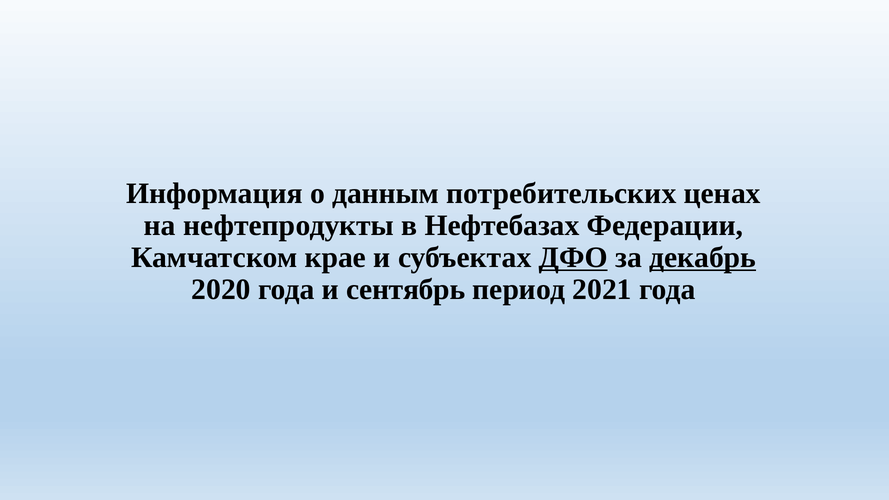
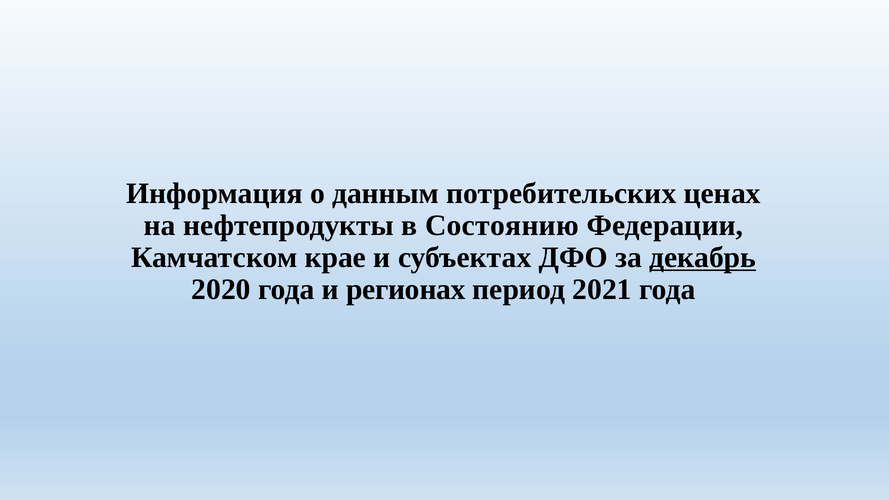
Нефтебазах: Нефтебазах -> Состоянию (502, 226)
ДФО underline: present -> none (573, 258)
сентябрь: сентябрь -> регионах (406, 290)
